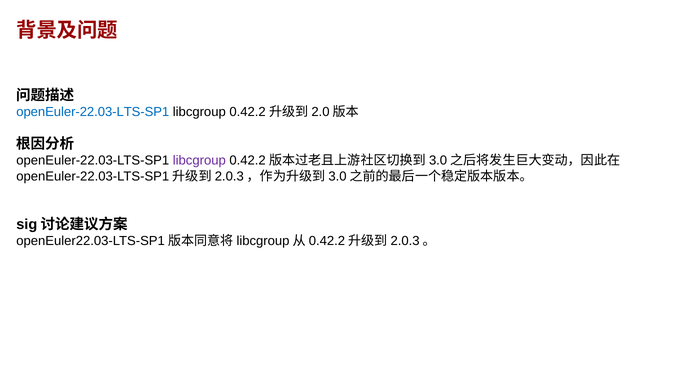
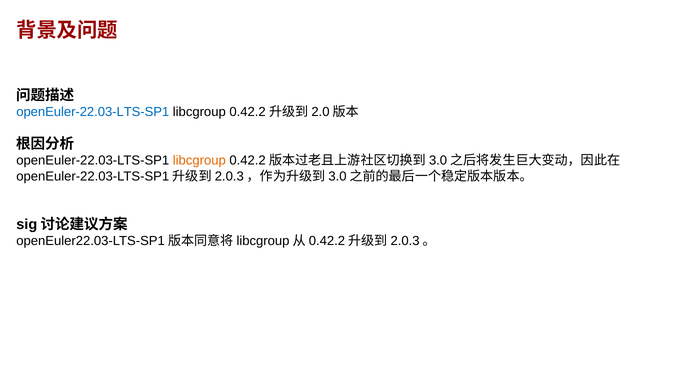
libcgroup colour: purple -> orange (199, 161)
